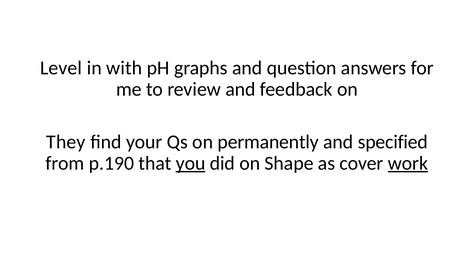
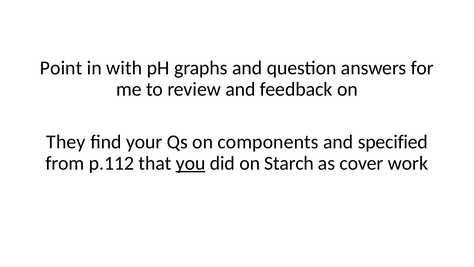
Level: Level -> Point (61, 68)
permanently: permanently -> components (268, 142)
p.190: p.190 -> p.112 (111, 163)
Shape: Shape -> Starch (289, 163)
work underline: present -> none (408, 163)
